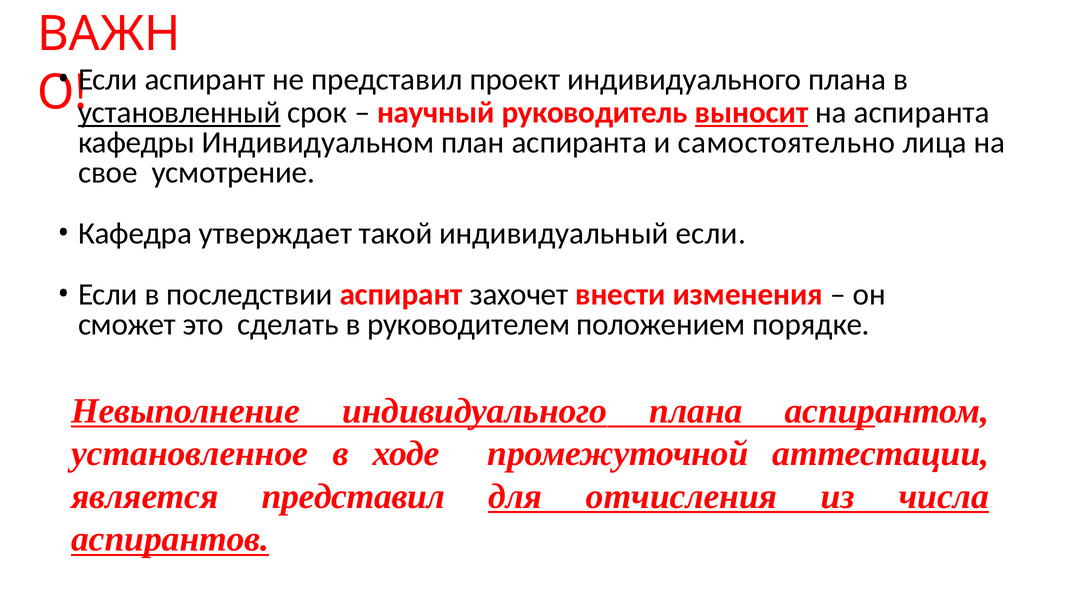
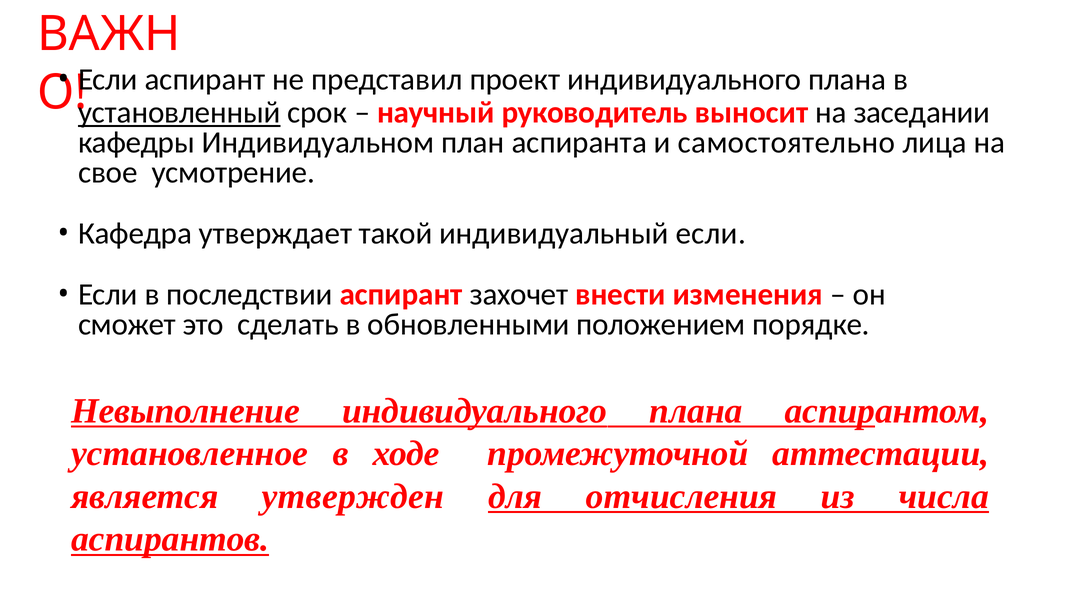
выносит underline: present -> none (752, 113)
на аспиранта: аспиранта -> заседании (922, 113)
руководителем: руководителем -> обновленными (469, 324)
является представил: представил -> утвержден (353, 496)
